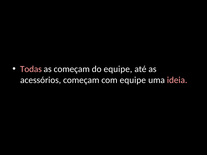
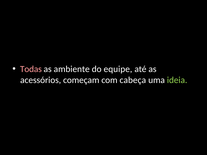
as começam: começam -> ambiente (72, 69)
com equipe: equipe -> cabeça (133, 80)
ideia colour: pink -> light green (177, 80)
